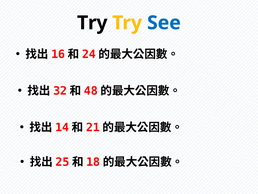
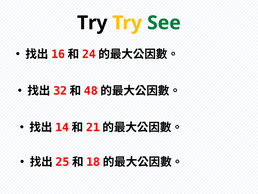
See colour: blue -> green (164, 23)
